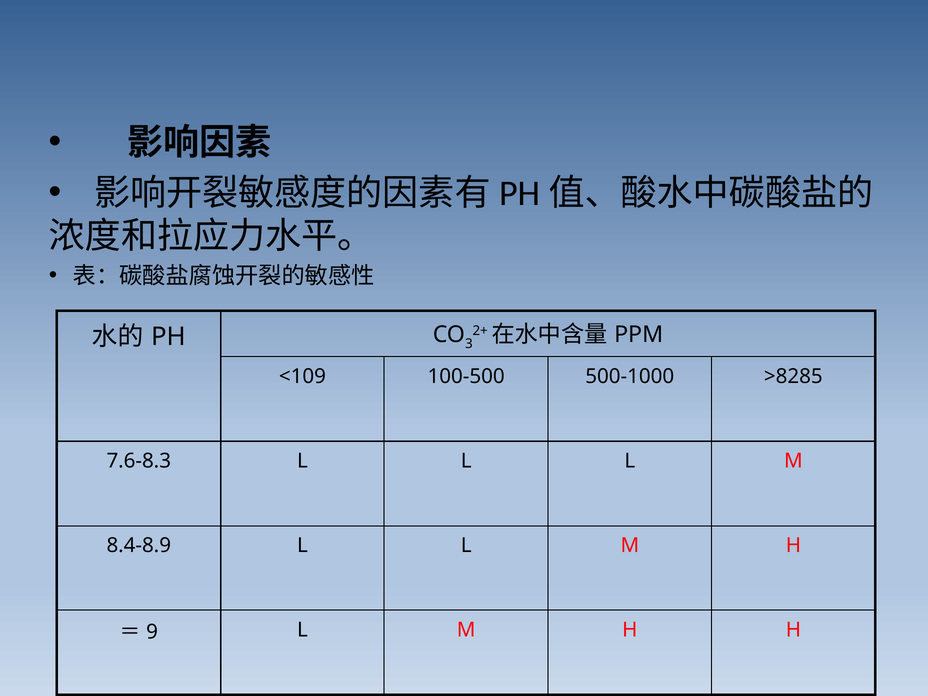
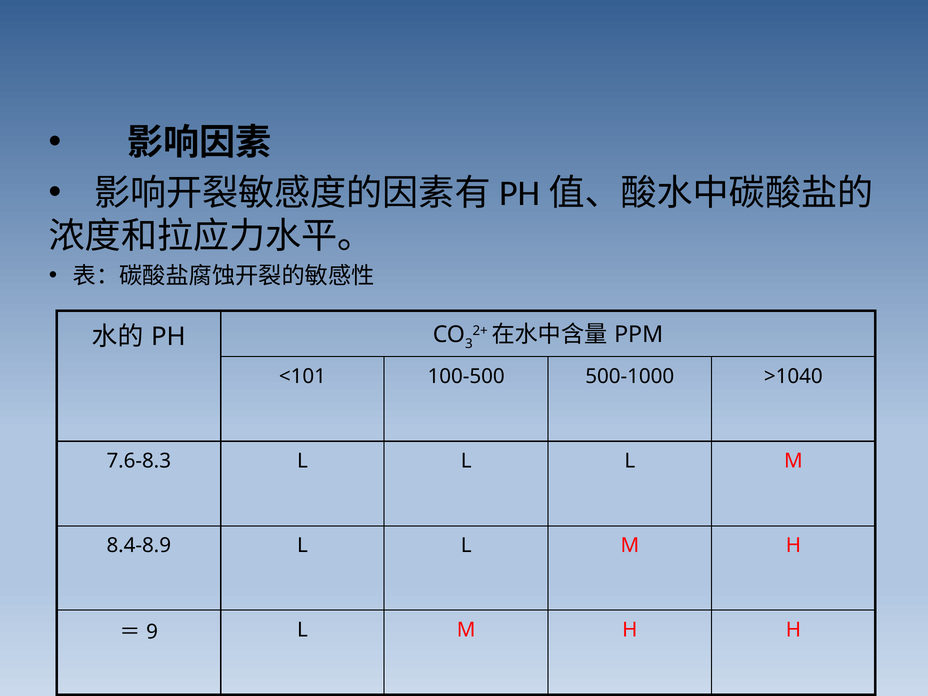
<109: <109 -> <101 (302, 376)
>8285: >8285 -> >1040 (793, 376)
